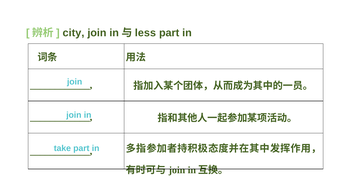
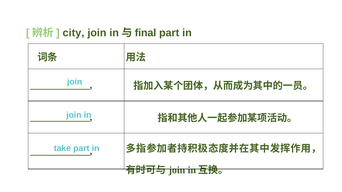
less: less -> final (146, 33)
